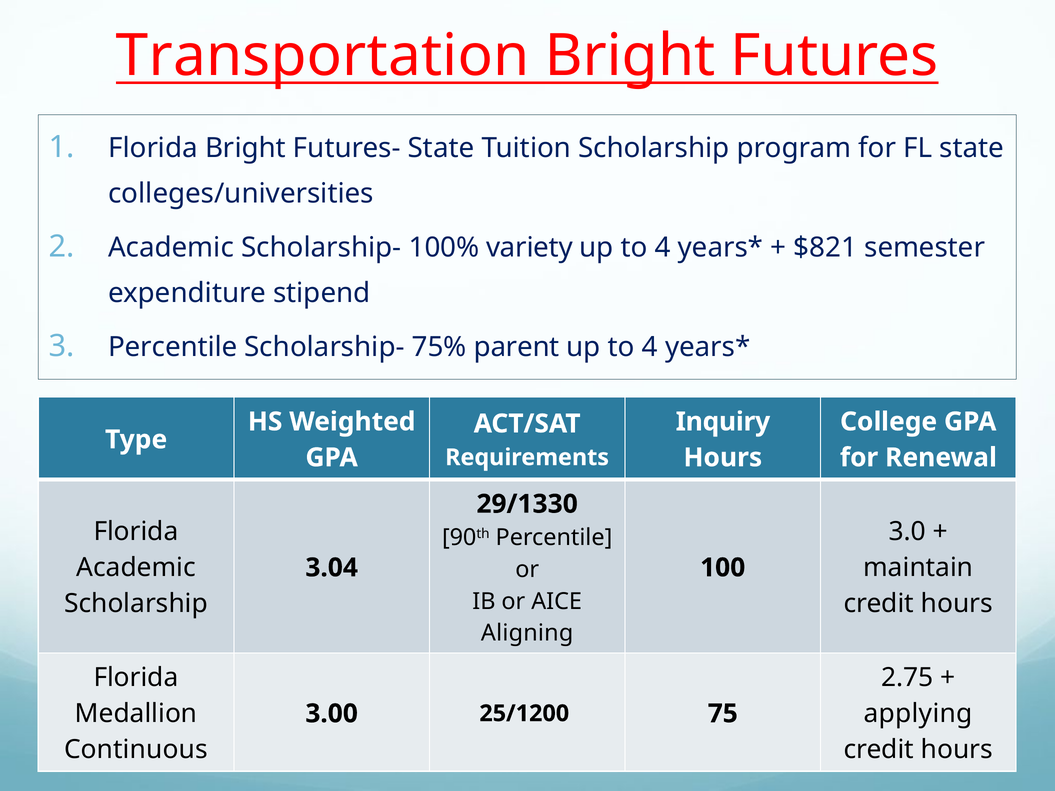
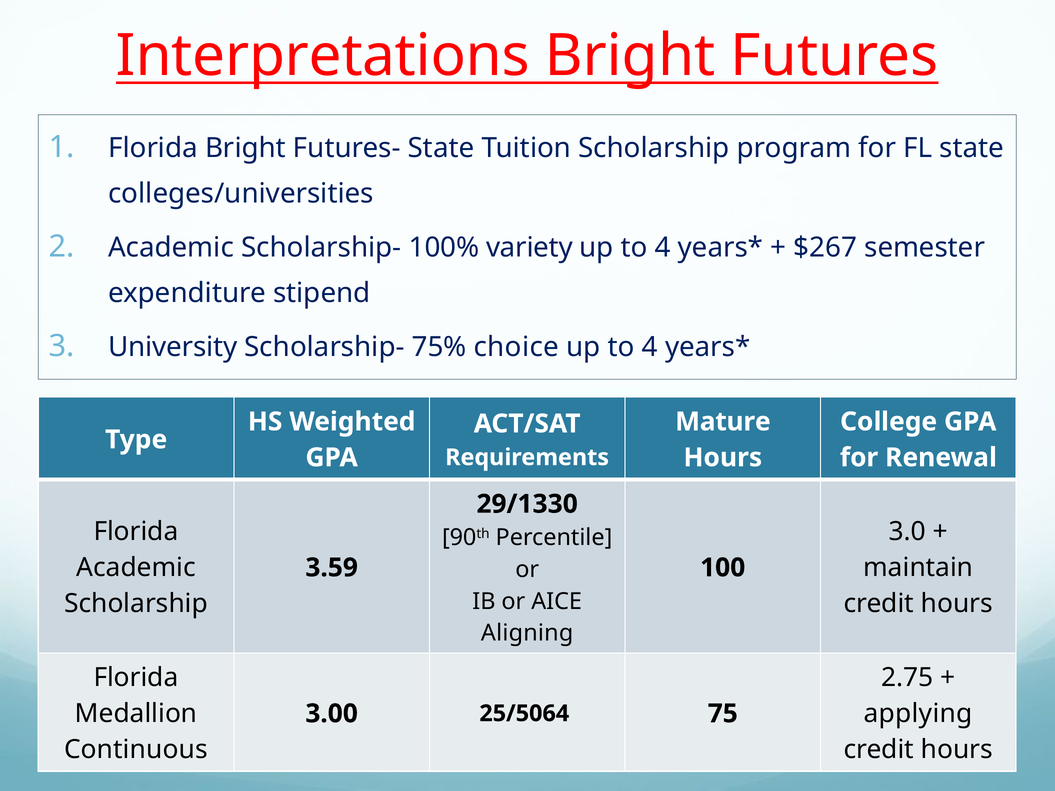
Transportation: Transportation -> Interpretations (323, 56)
$821: $821 -> $267 (825, 248)
Percentile: Percentile -> University (173, 347)
parent: parent -> choice (516, 347)
Inquiry: Inquiry -> Mature (723, 422)
3.04: 3.04 -> 3.59 (332, 568)
25/1200: 25/1200 -> 25/5064 (524, 714)
